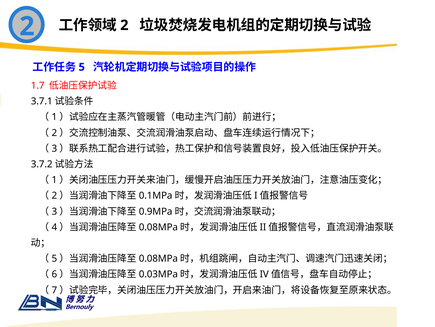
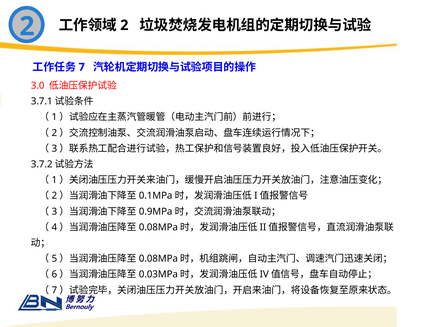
5: 5 -> 7 (82, 67)
1.7: 1.7 -> 3.0 (38, 85)
